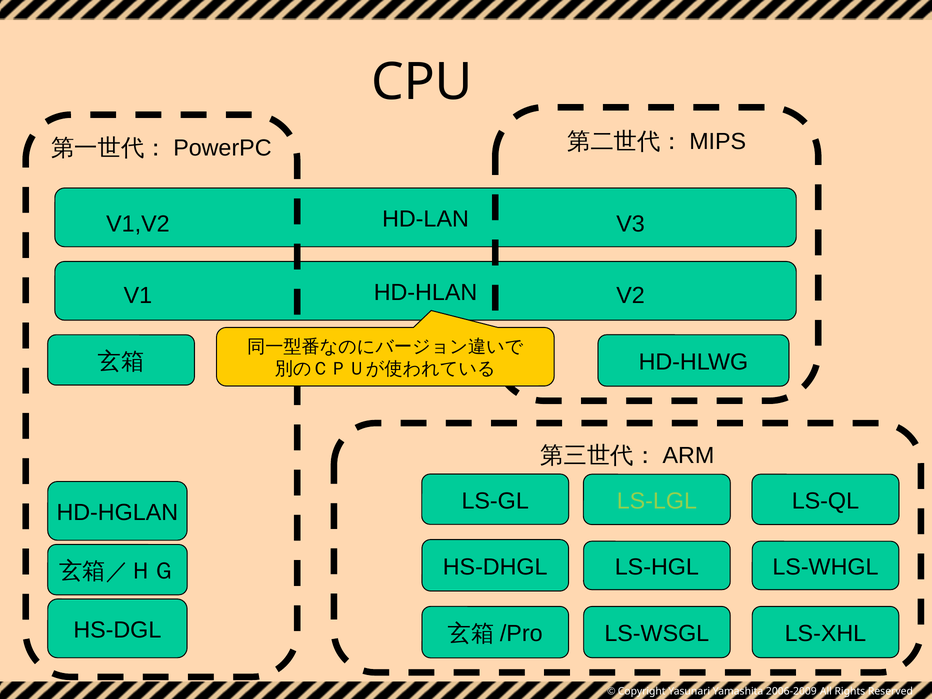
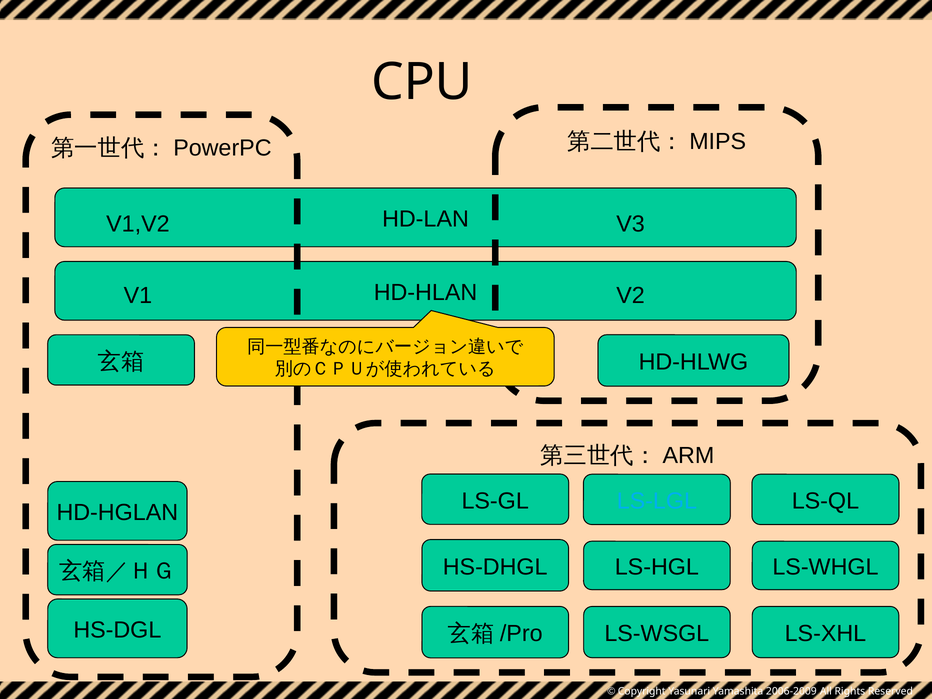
LS-LGL colour: light green -> light blue (657, 501)
